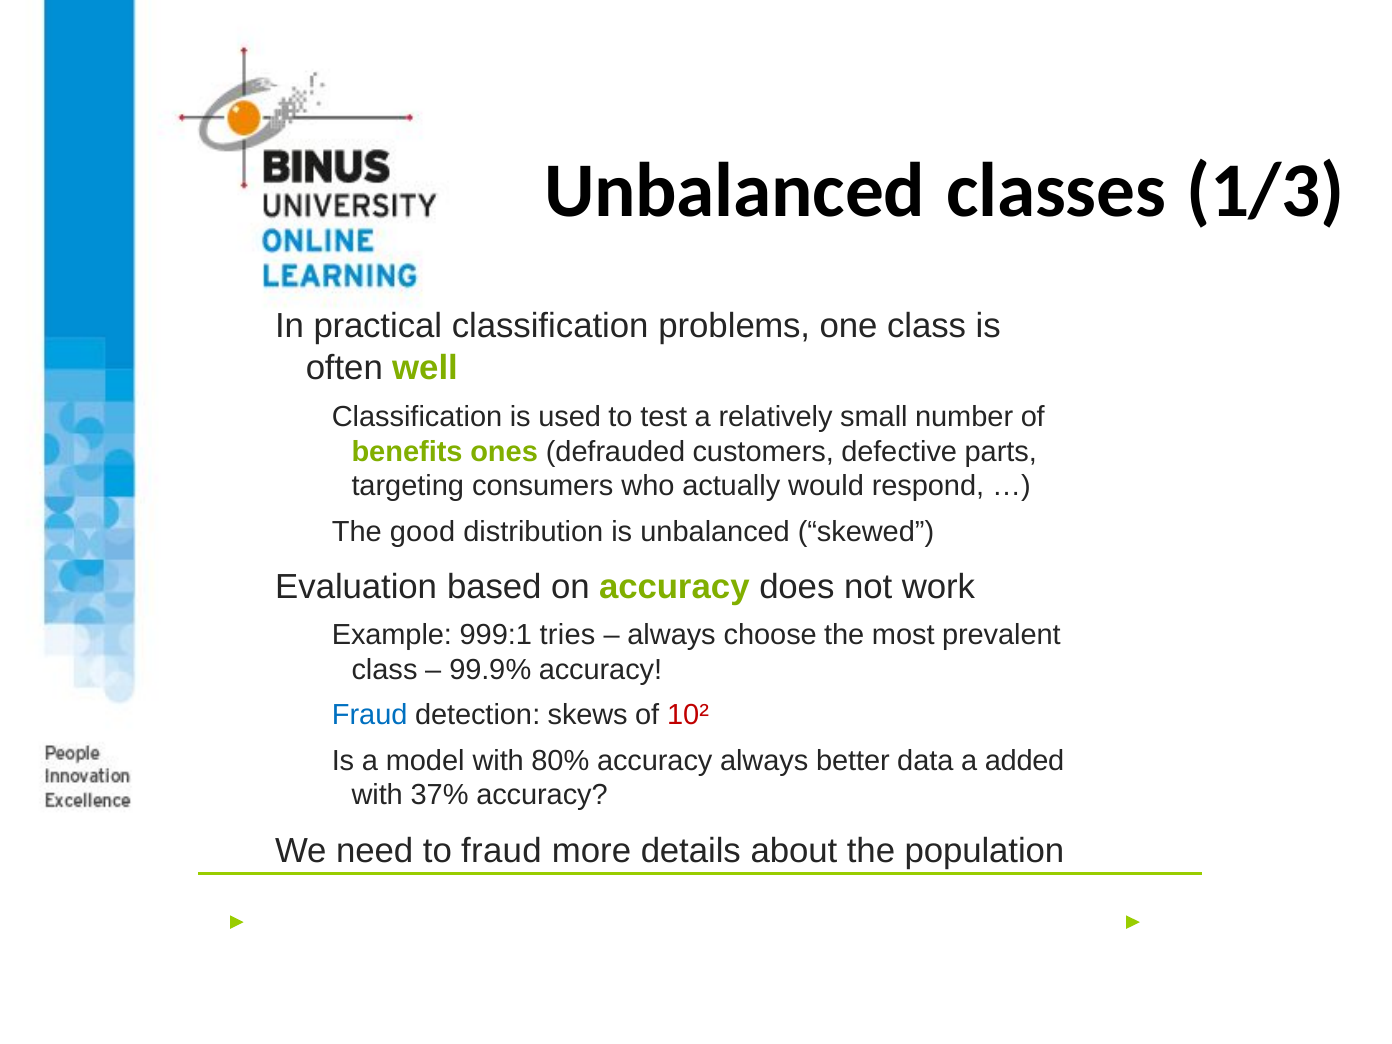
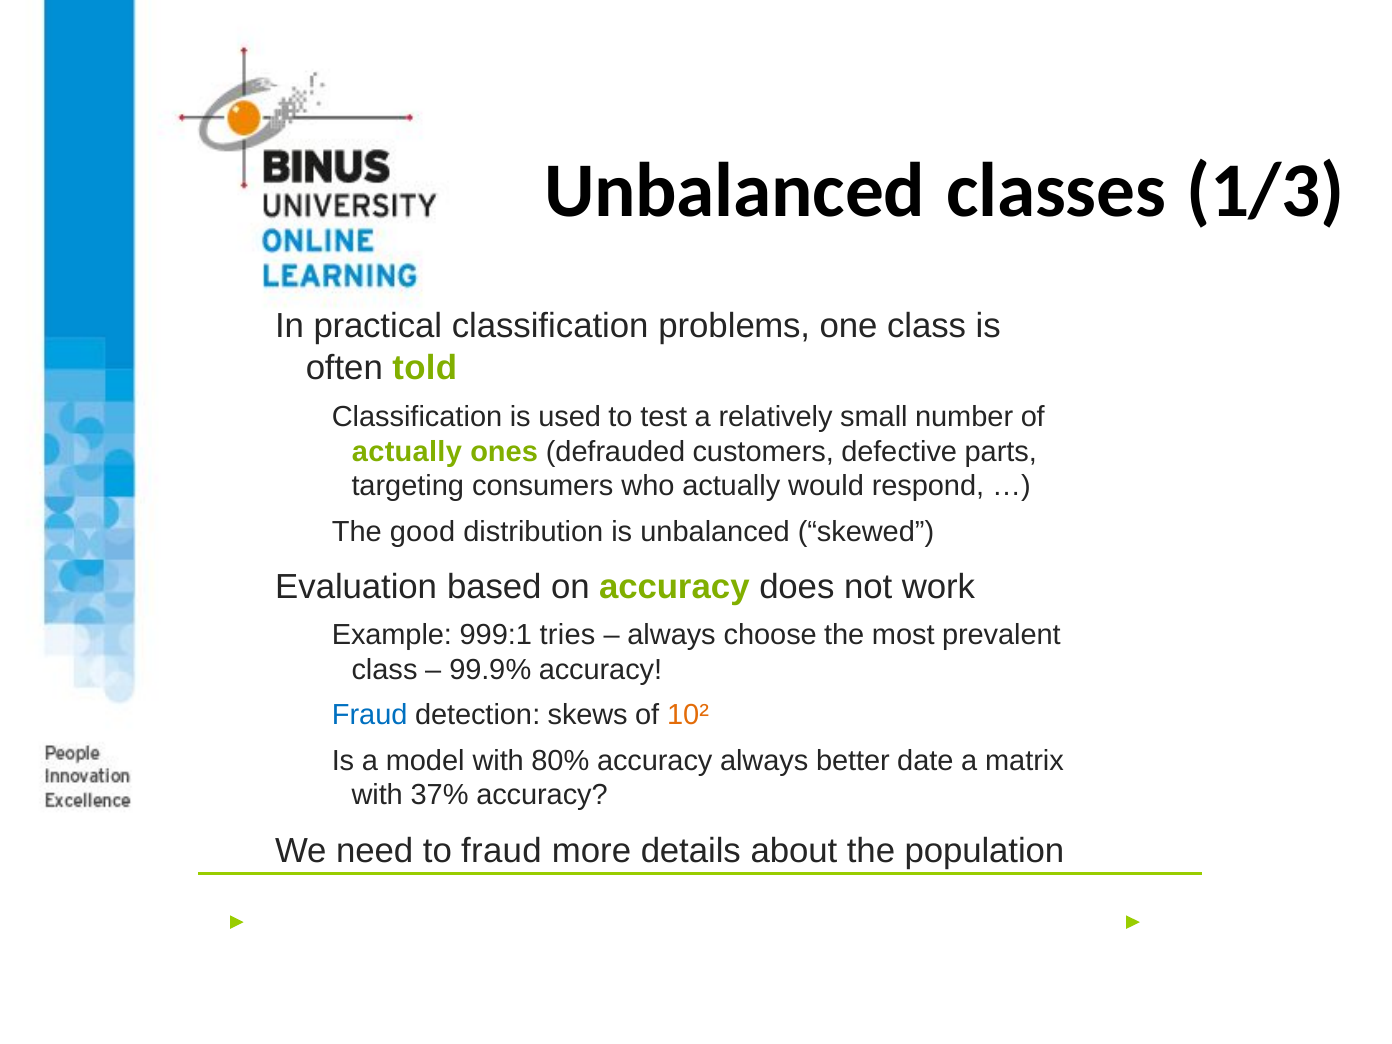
well: well -> told (425, 368)
benefits: benefits -> actually (407, 451)
10² colour: red -> orange (688, 715)
data: data -> date (925, 761)
added: added -> matrix (1024, 761)
